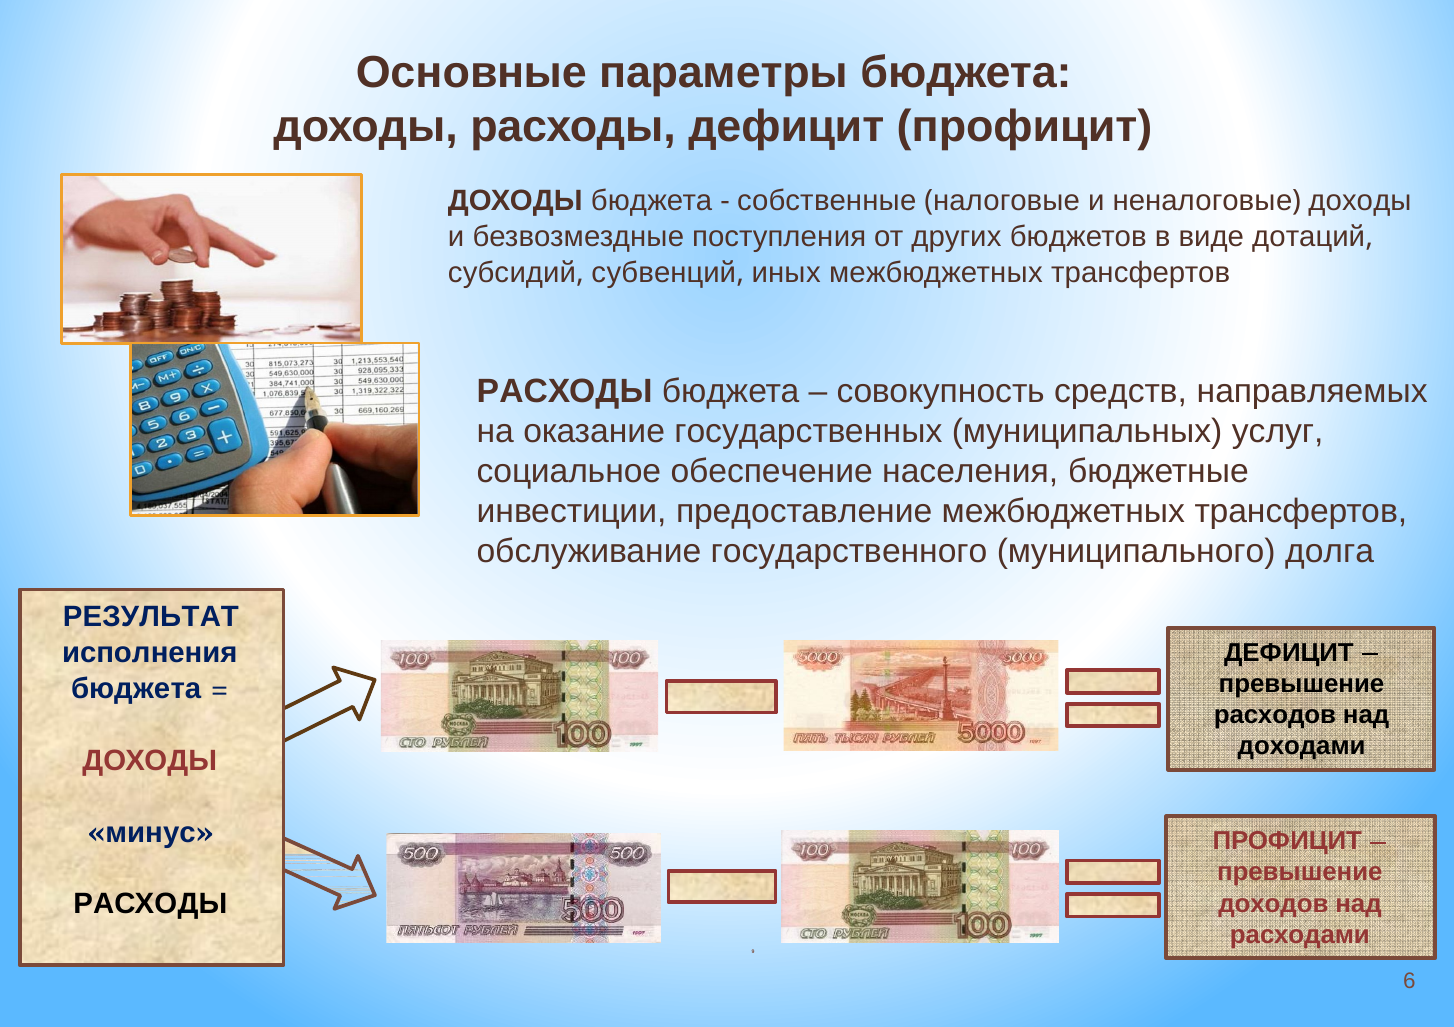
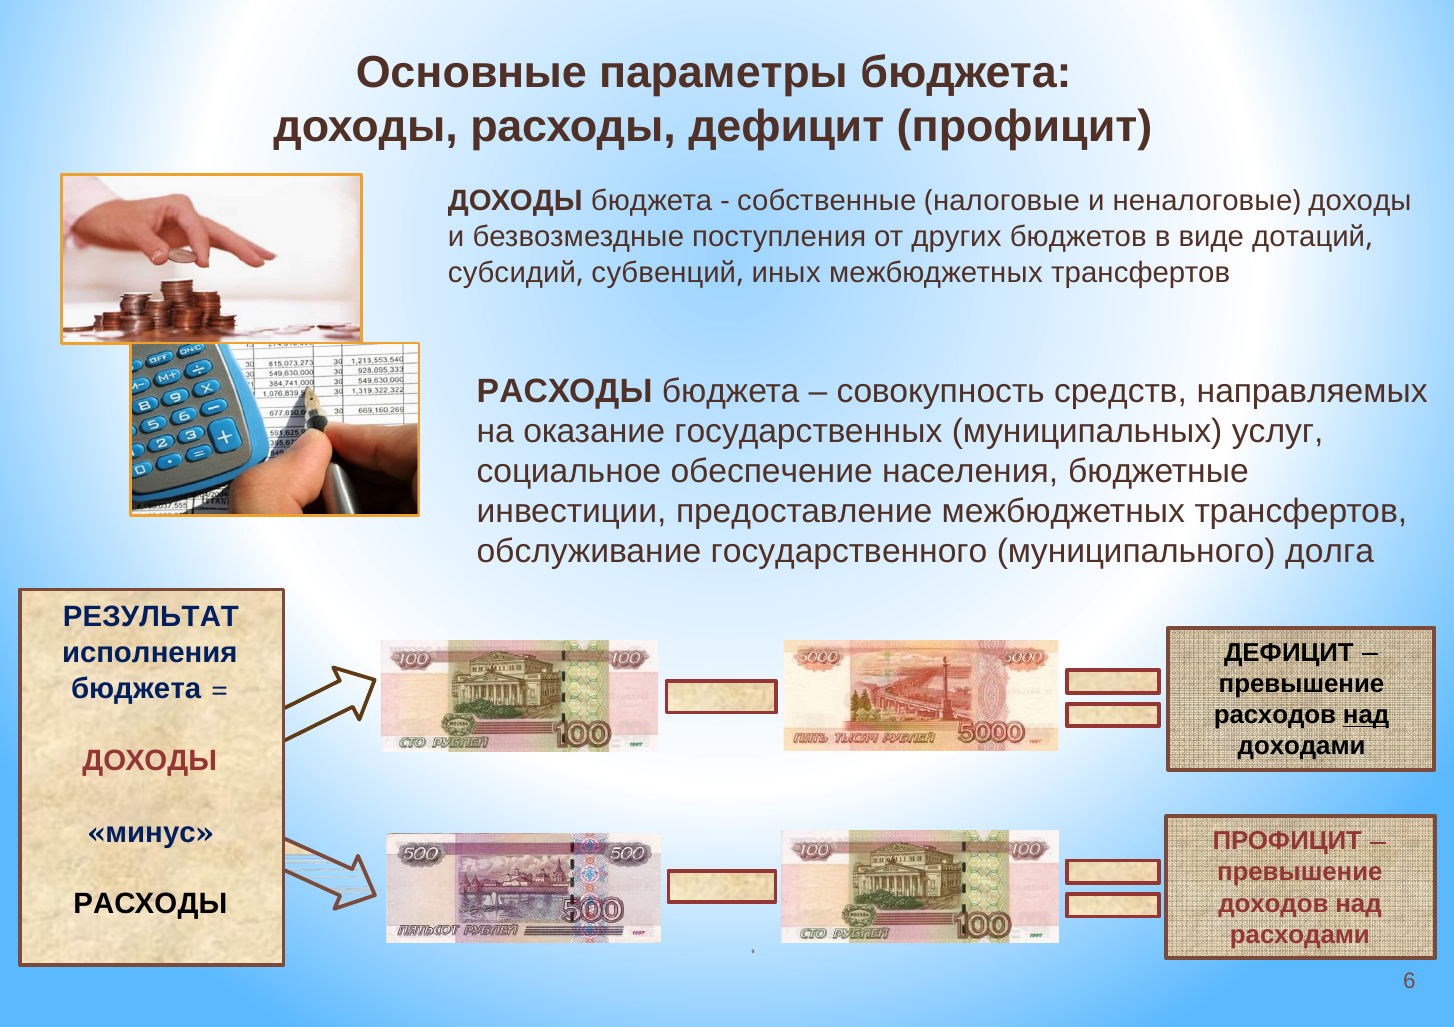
над underline: none -> present (1366, 716)
